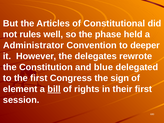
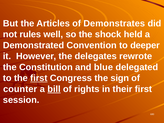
Constitutional: Constitutional -> Demonstrates (114, 23)
phase: phase -> shock (108, 34)
Administrator: Administrator -> Demonstrated (34, 45)
first underline: none -> present (39, 78)
element: element -> counter (20, 89)
